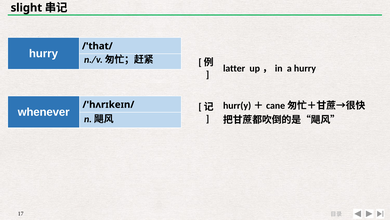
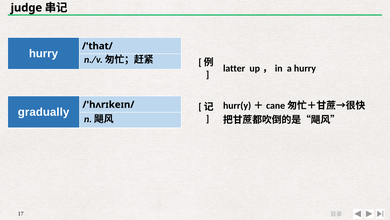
slight: slight -> judge (26, 8)
whenever: whenever -> gradually (44, 112)
